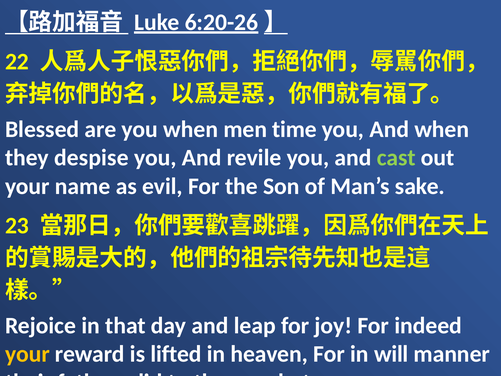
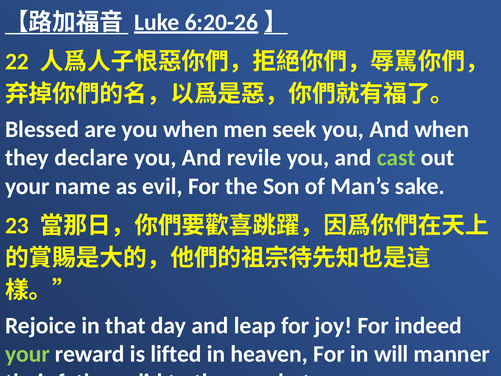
time: time -> seek (294, 129)
despise: despise -> declare (91, 158)
your colour: yellow -> light green (27, 354)
